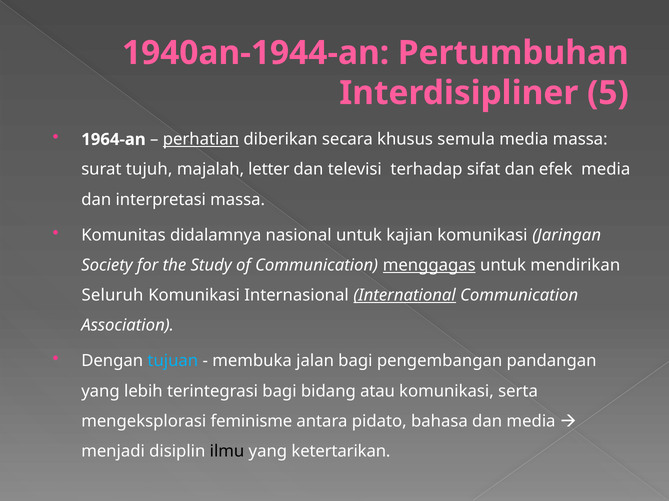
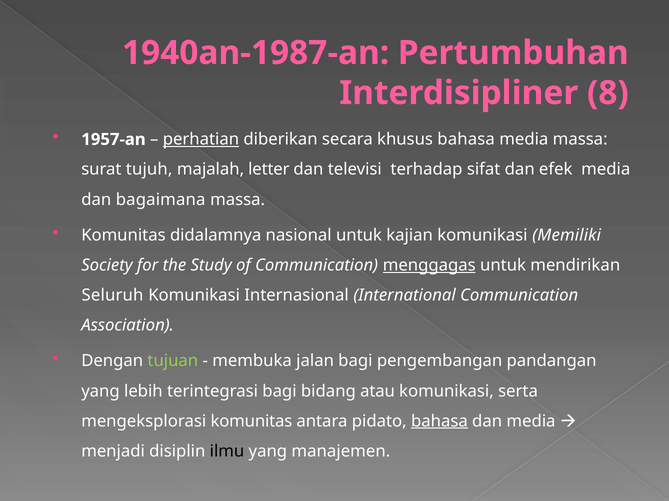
1940an-1944-an: 1940an-1944-an -> 1940an-1987-an (256, 53)
5: 5 -> 8 (608, 93)
1964-an: 1964-an -> 1957-an (113, 140)
khusus semula: semula -> bahasa (466, 140)
interpretasi: interpretasi -> bagaimana (161, 200)
Jaringan: Jaringan -> Memiliki (567, 235)
International underline: present -> none (405, 296)
tujuan colour: light blue -> light green (173, 361)
mengeksplorasi feminisme: feminisme -> komunitas (251, 422)
bahasa underline: none -> present (439, 422)
ketertarikan: ketertarikan -> manajemen (341, 452)
